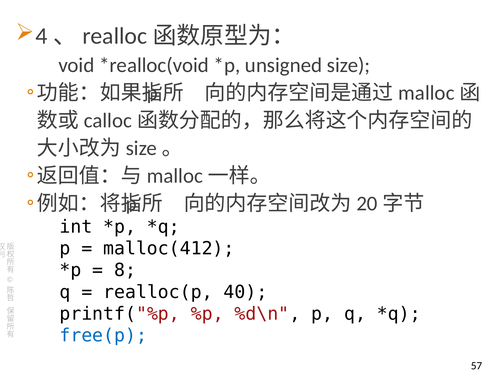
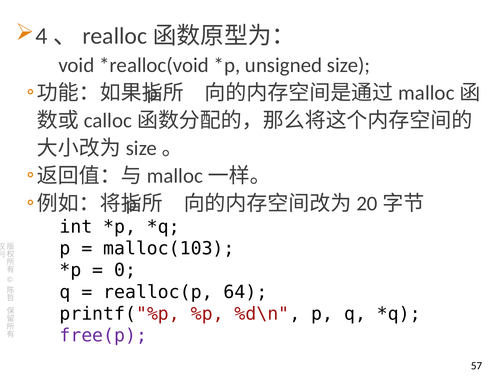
malloc(412: malloc(412 -> malloc(103 (169, 249)
8: 8 -> 0 (125, 270)
40: 40 -> 64 (245, 292)
free(p colour: blue -> purple (103, 336)
